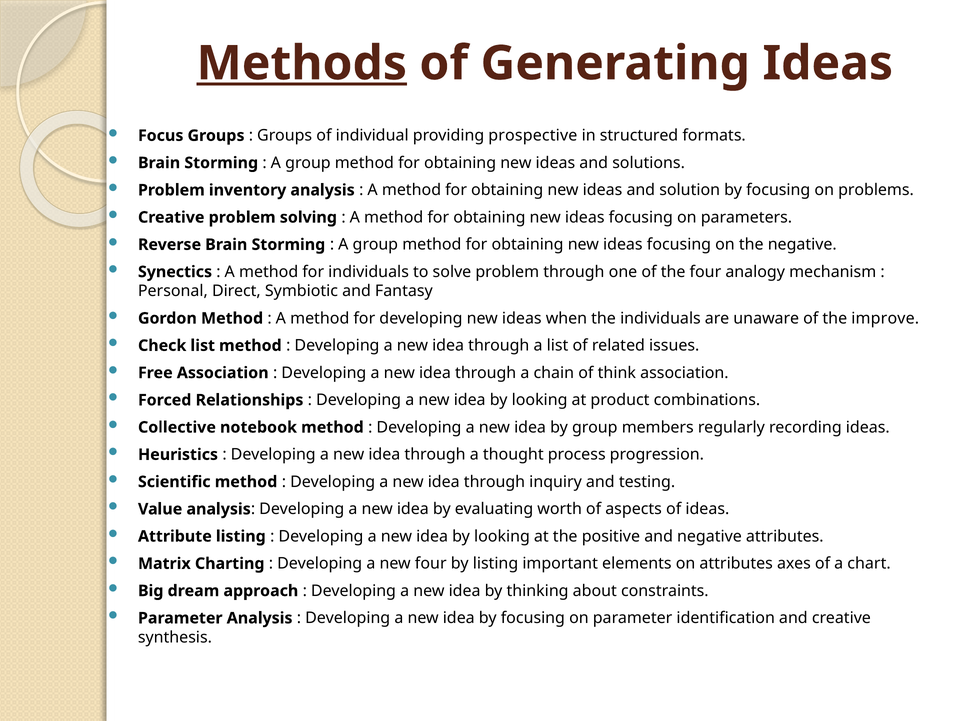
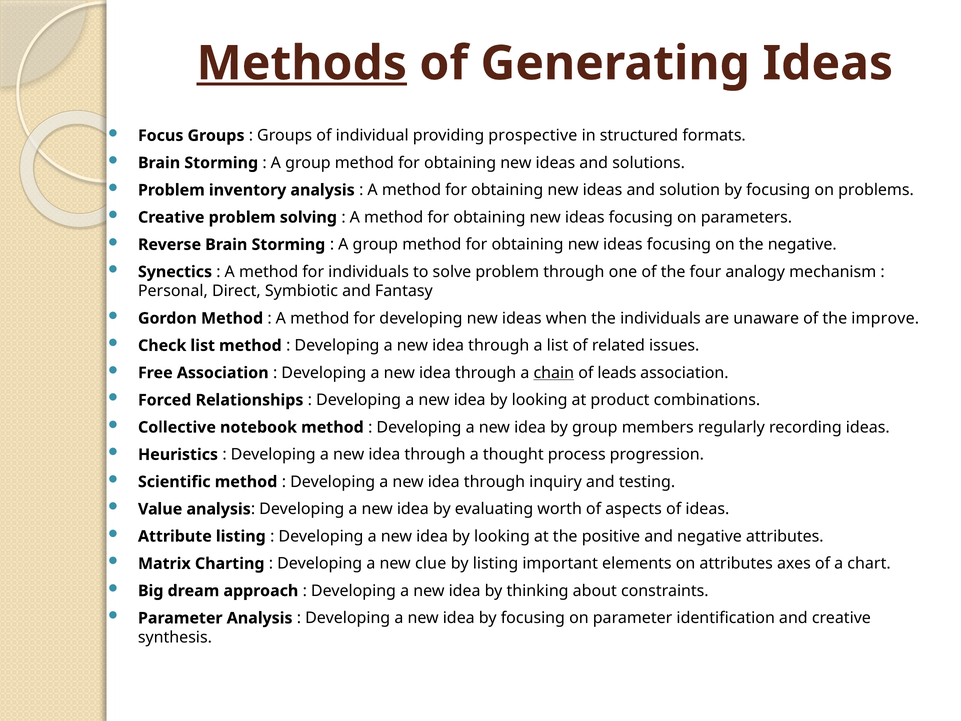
chain underline: none -> present (554, 373)
think: think -> leads (617, 373)
new four: four -> clue (431, 563)
